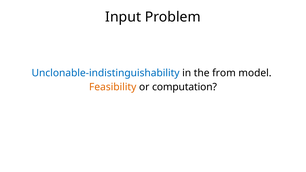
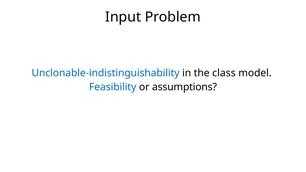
from: from -> class (224, 73)
Feasibility colour: orange -> blue (113, 87)
computation: computation -> assumptions (184, 87)
